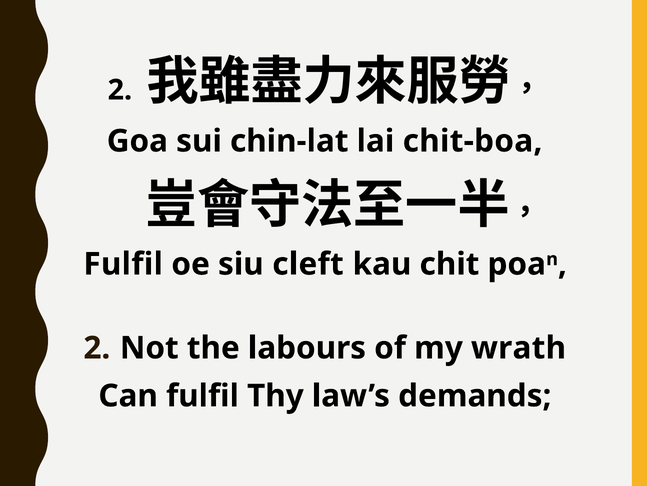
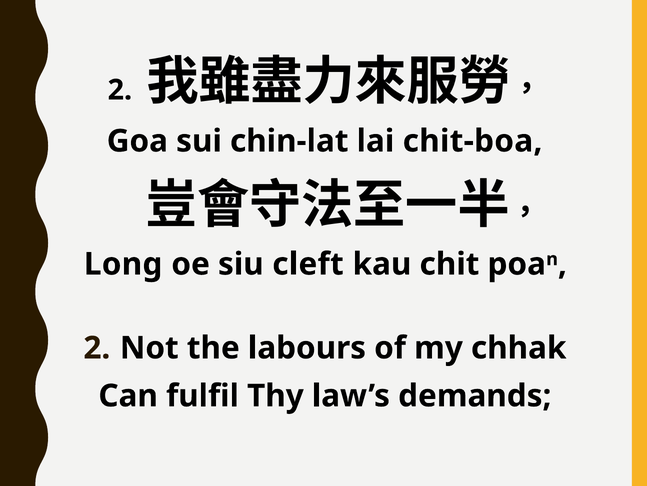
Fulfil: Fulfil -> Long (123, 264)
wrath: wrath -> chhak (519, 348)
